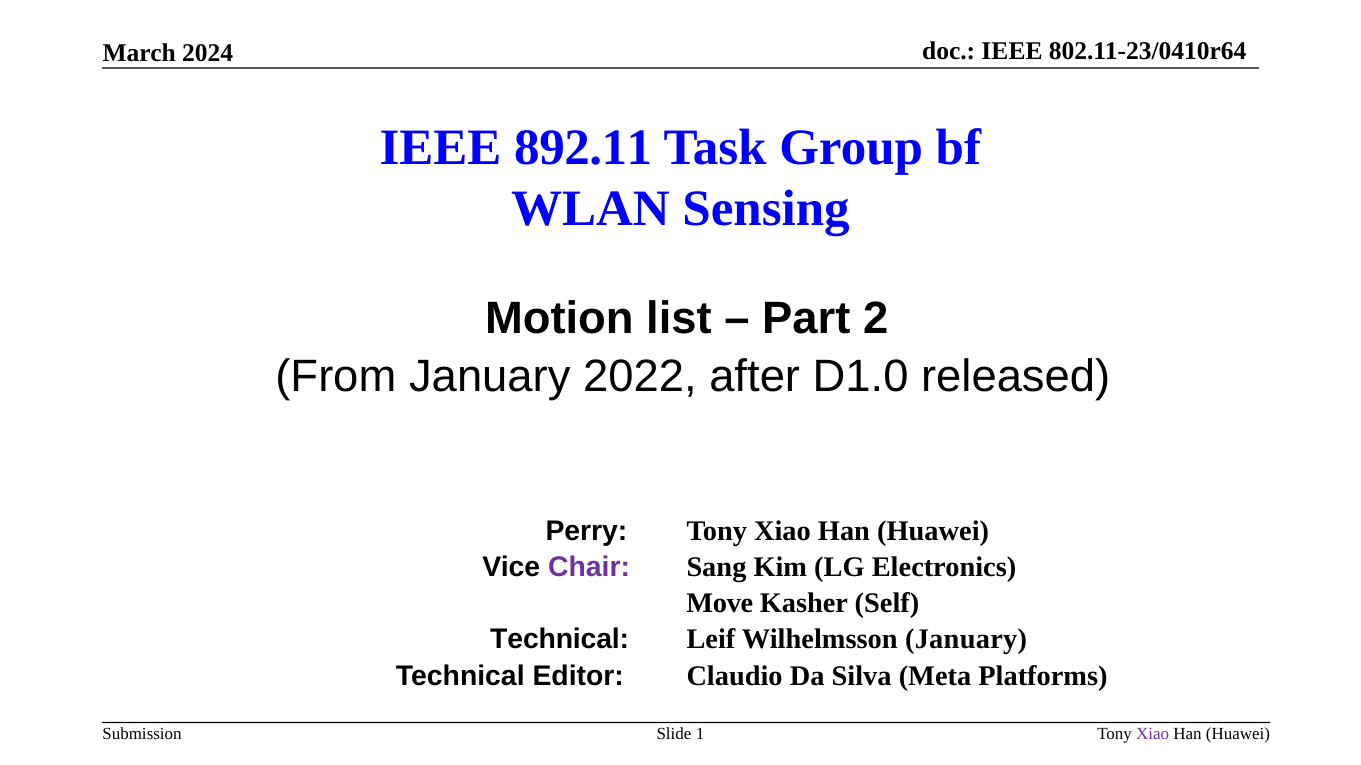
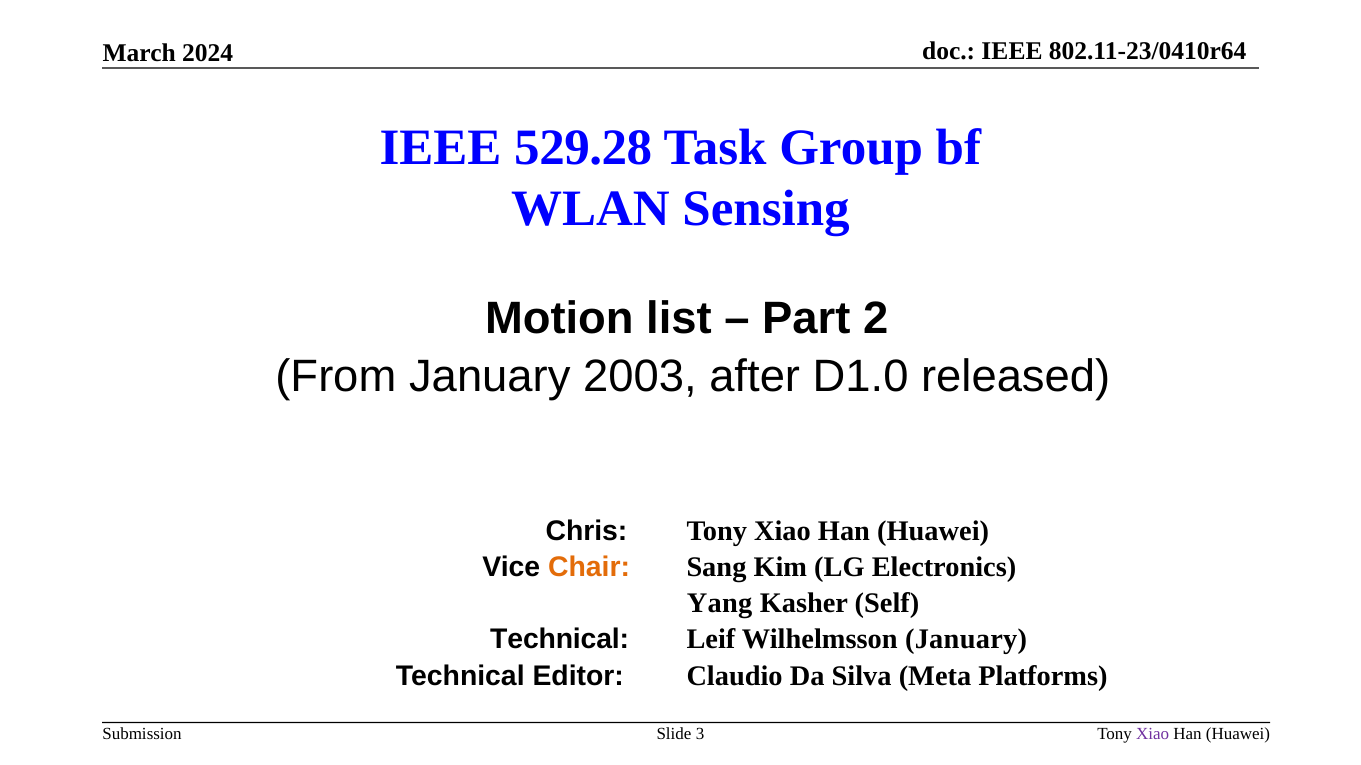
892.11: 892.11 -> 529.28 (583, 147)
2022: 2022 -> 2003 (640, 377)
Perry: Perry -> Chris (586, 531)
Chair colour: purple -> orange (589, 568)
Move: Move -> Yang (720, 604)
1: 1 -> 3 (700, 734)
